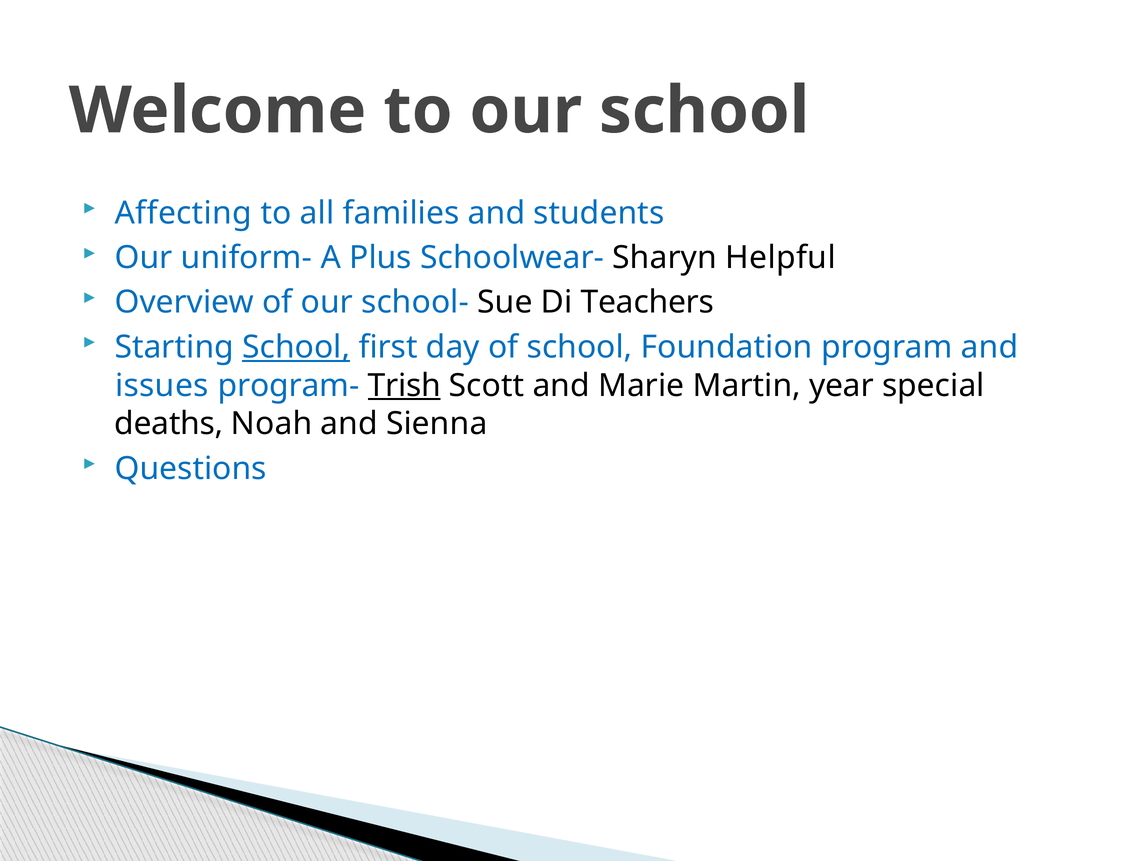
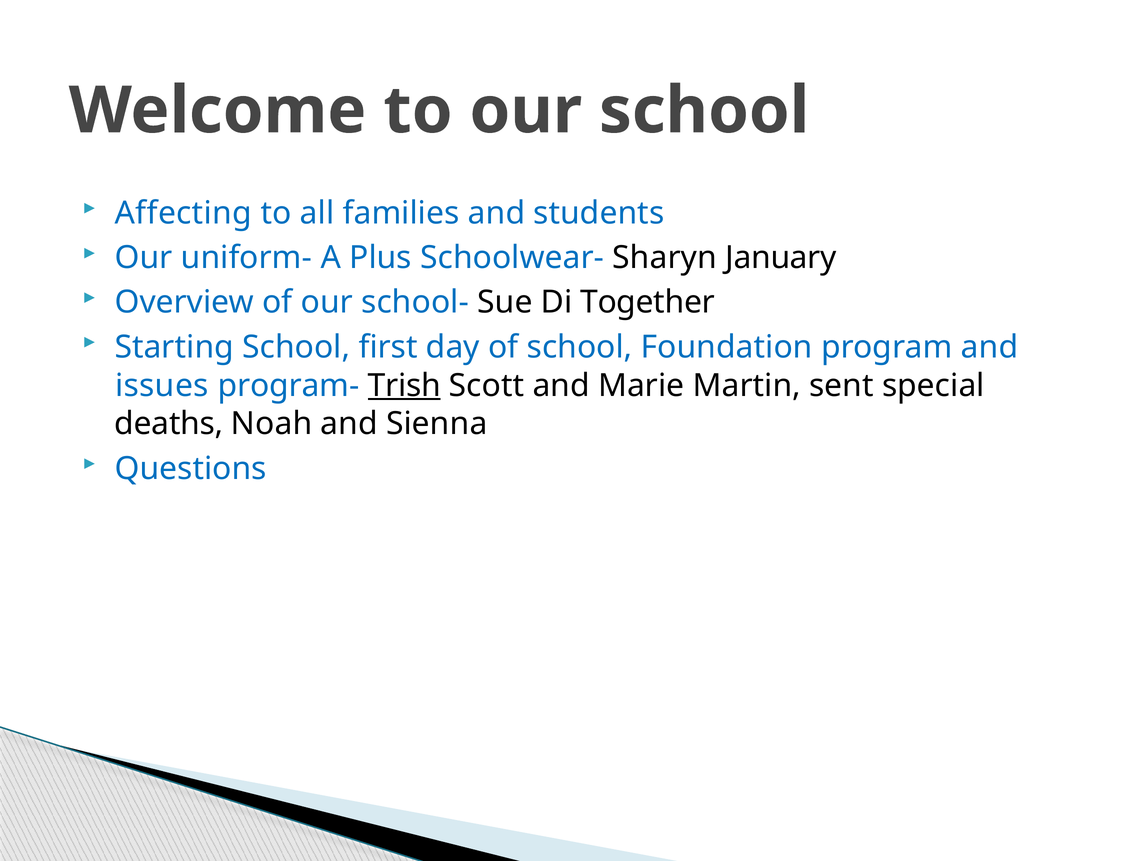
Helpful: Helpful -> January (781, 258)
Teachers: Teachers -> Together (648, 302)
School underline: present -> none (296, 347)
year: year -> sent (841, 385)
